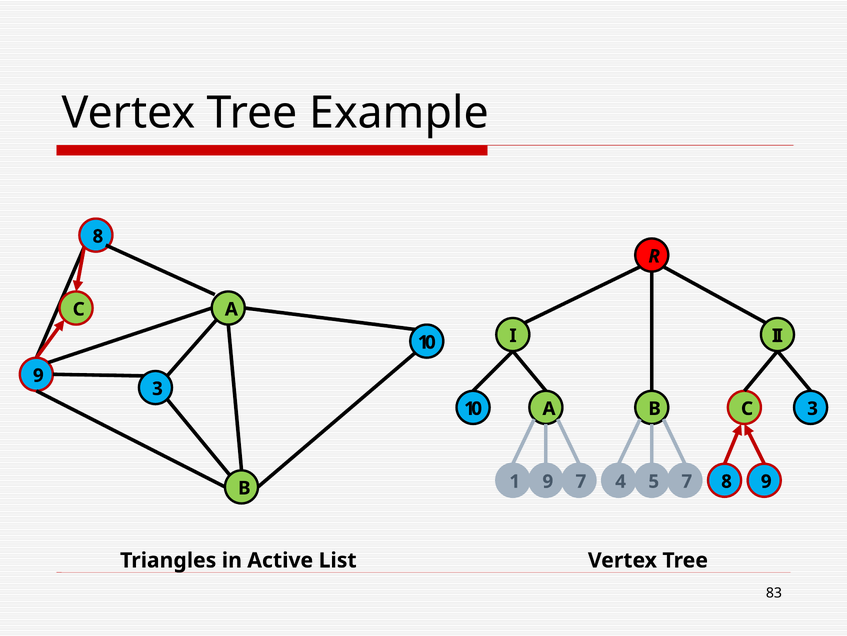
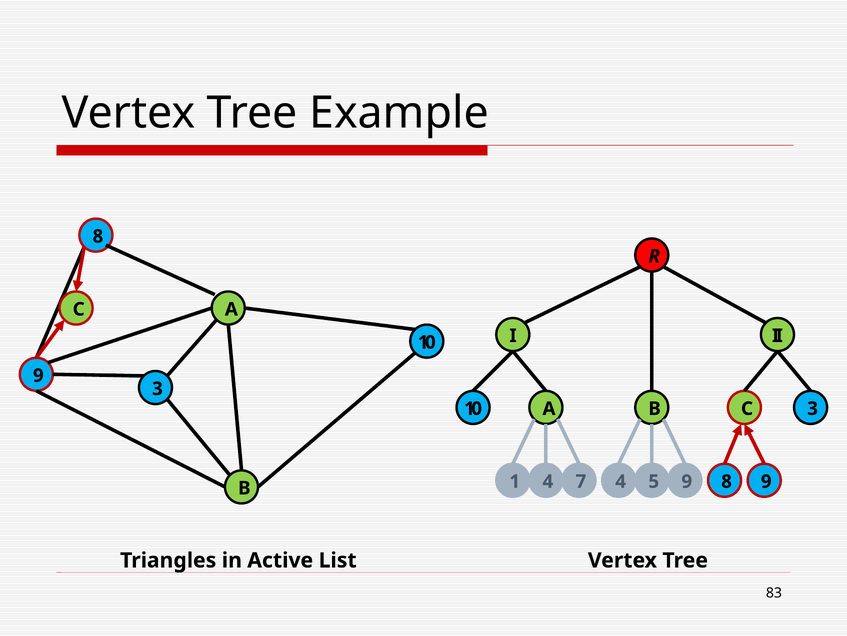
1 9: 9 -> 4 (548, 481)
5 7: 7 -> 9 (687, 481)
